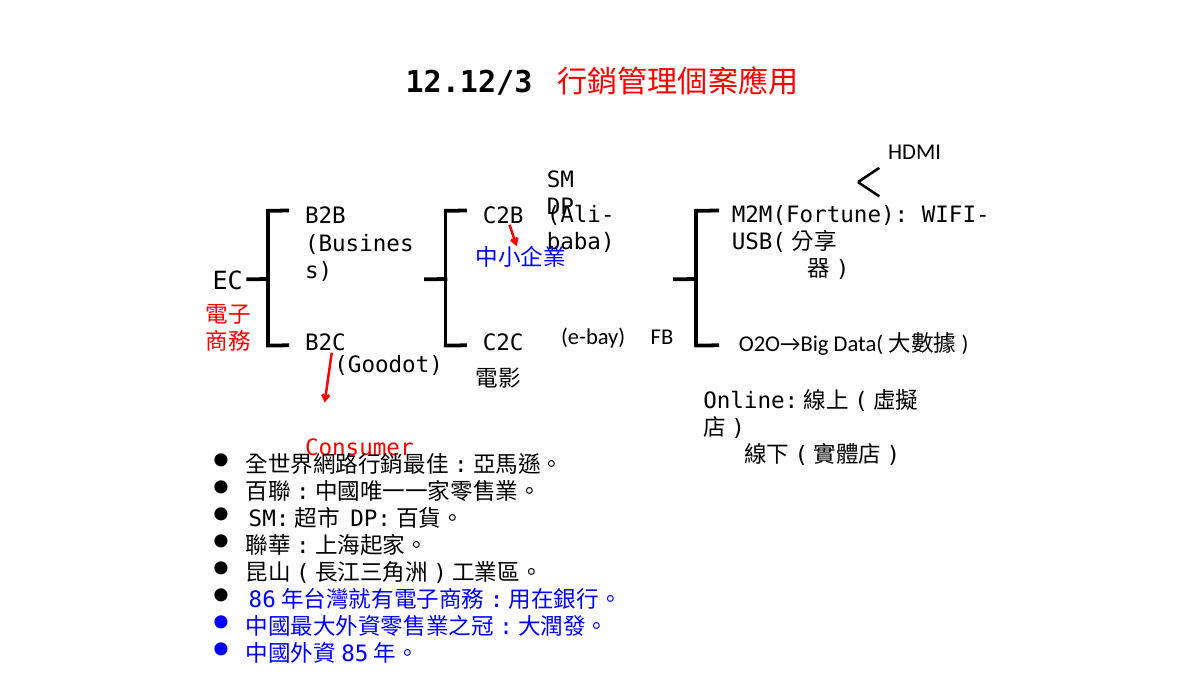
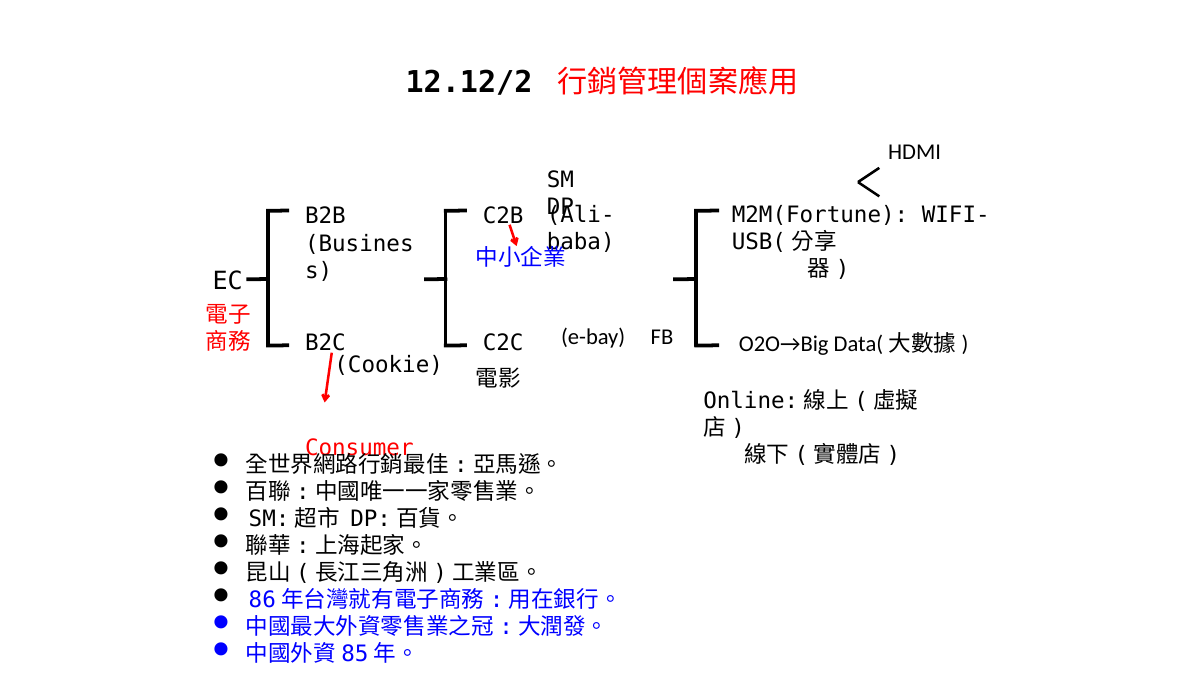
12.12/3: 12.12/3 -> 12.12/2 (469, 82)
Goodot: Goodot -> Cookie (389, 365)
